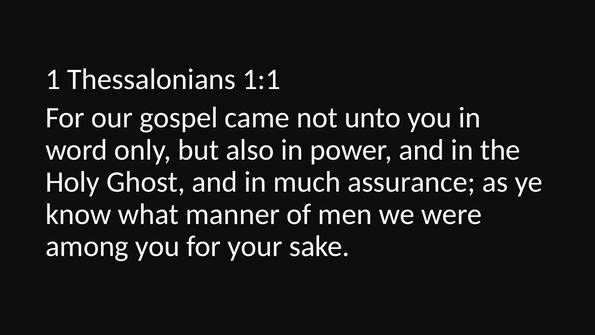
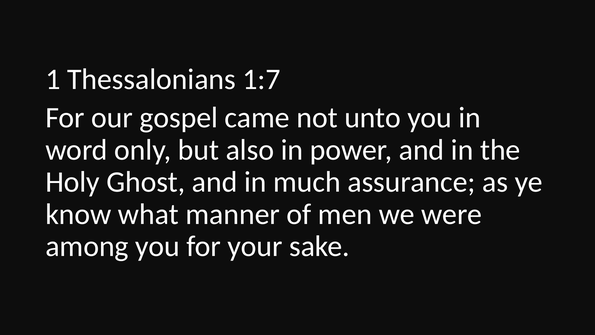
1:1: 1:1 -> 1:7 (262, 79)
